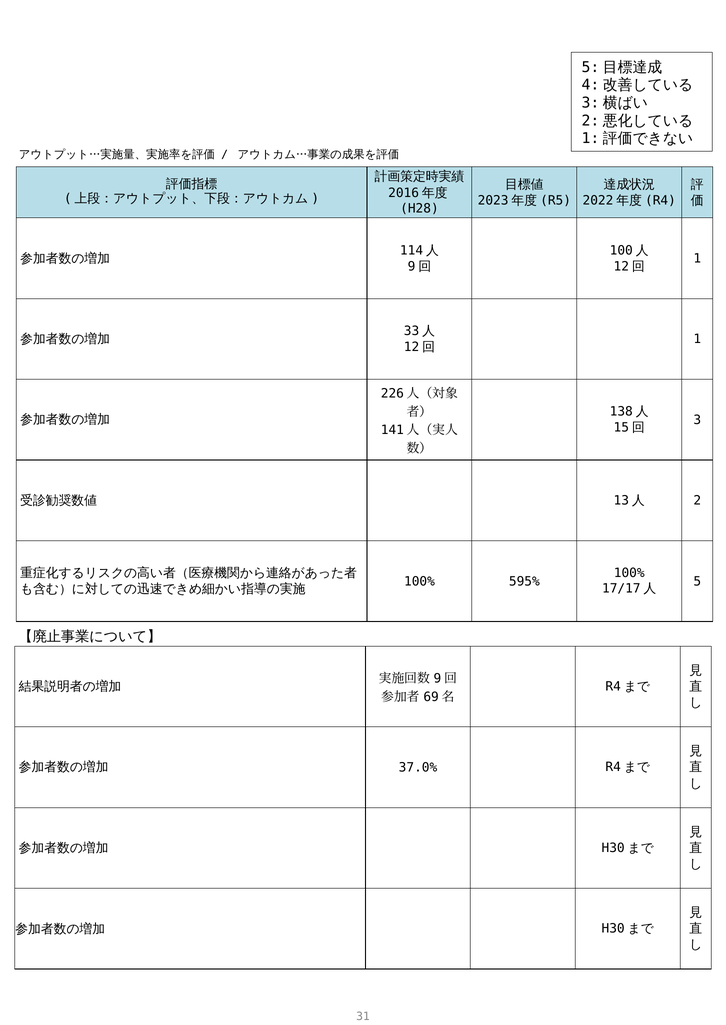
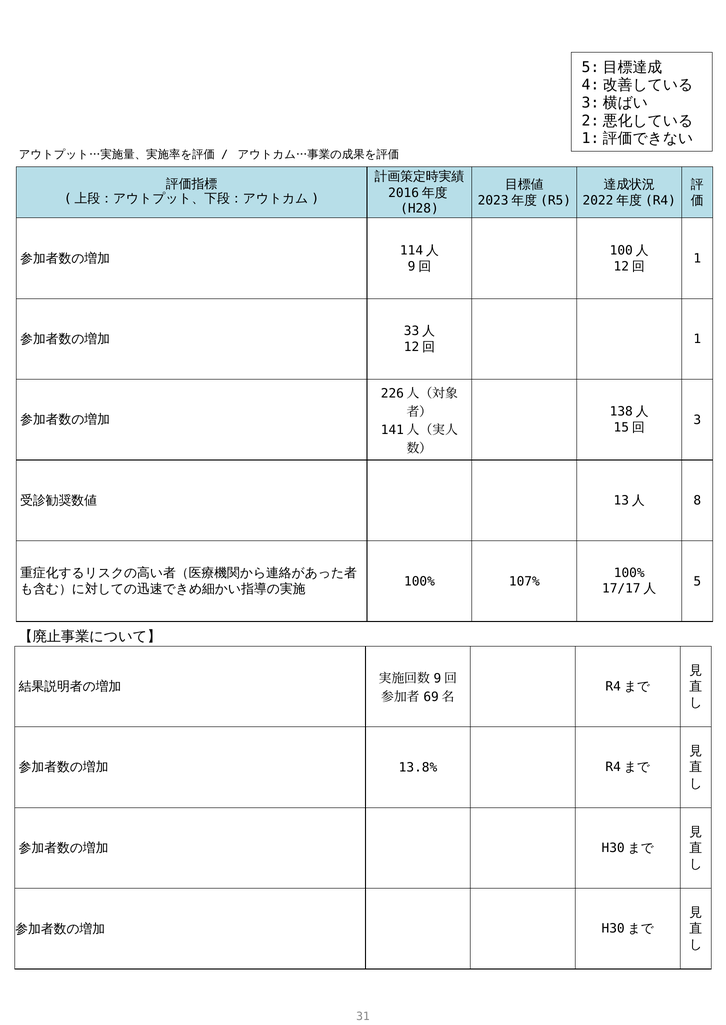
2: 2 -> 8 (697, 500)
595%: 595% -> 107% (524, 581)
37.0%: 37.0% -> 13.8% (418, 767)
